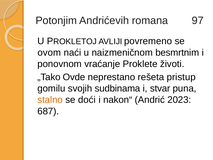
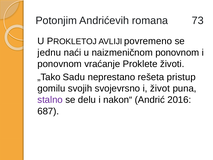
97: 97 -> 73 (198, 20)
ovom: ovom -> jednu (49, 52)
naizmeničnom besmrtnim: besmrtnim -> ponovnom (177, 52)
Ovde: Ovde -> Sadu (74, 77)
sudbinama: sudbinama -> svojevrsno (117, 88)
stvar: stvar -> život (160, 88)
stalno colour: orange -> purple (50, 100)
doći: doći -> delu (87, 100)
2023: 2023 -> 2016 (179, 100)
